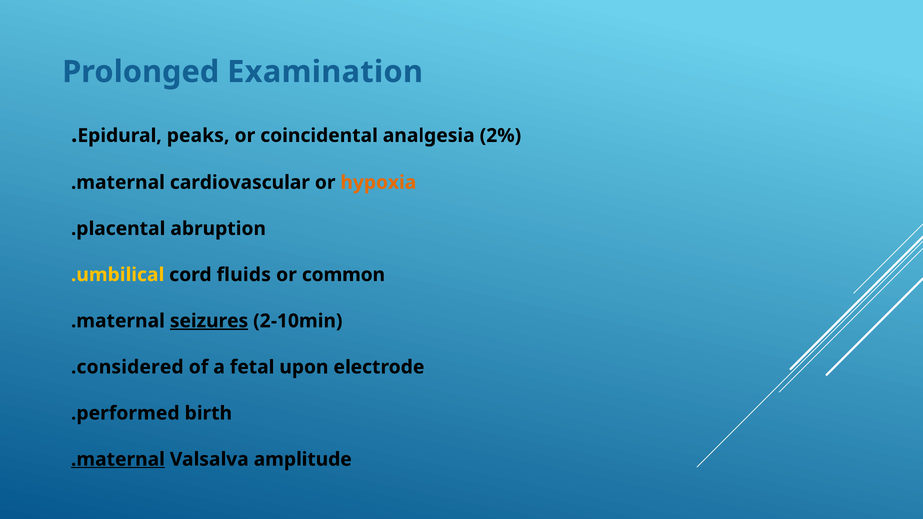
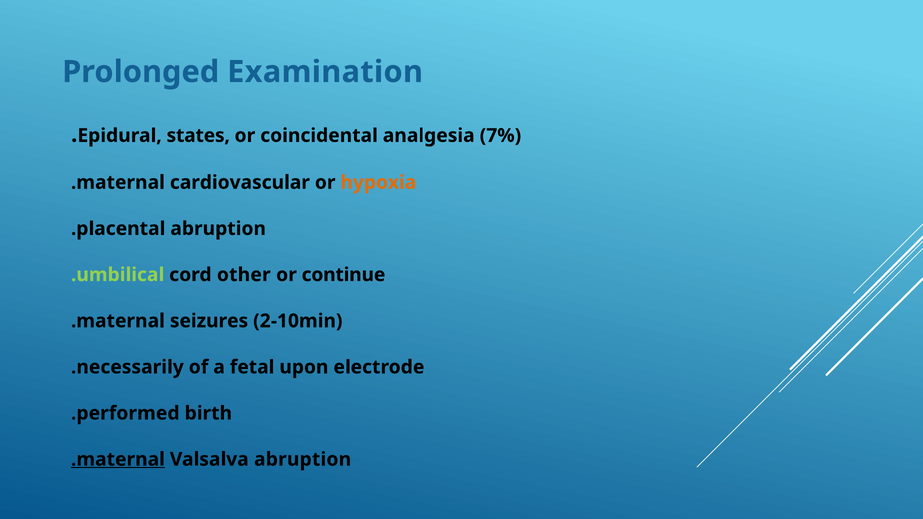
peaks: peaks -> states (198, 136)
2%: 2% -> 7% (500, 136)
.umbilical colour: yellow -> light green (118, 275)
fluids: fluids -> other (244, 275)
common: common -> continue (343, 275)
seizures underline: present -> none (209, 321)
.considered: .considered -> .necessarily (127, 367)
Valsalva amplitude: amplitude -> abruption (303, 460)
